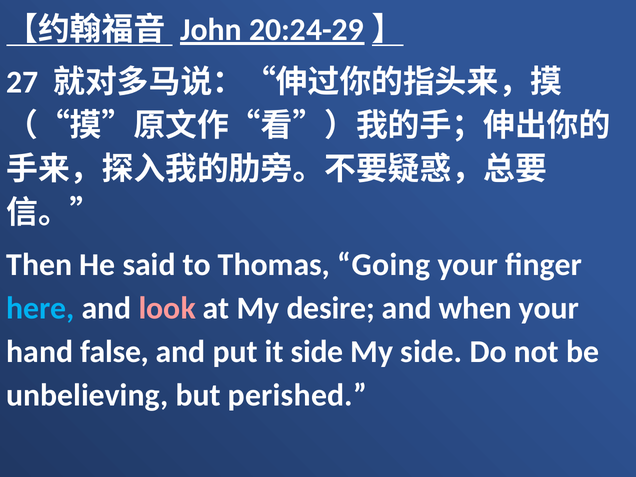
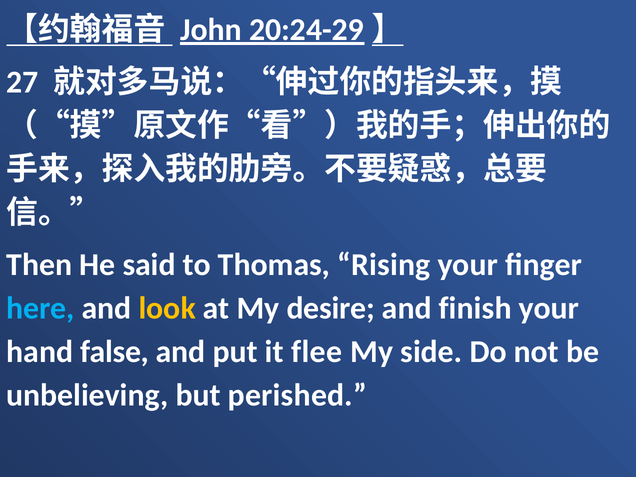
Going: Going -> Rising (384, 265)
look colour: pink -> yellow (167, 308)
when: when -> finish (475, 308)
it side: side -> flee (317, 352)
